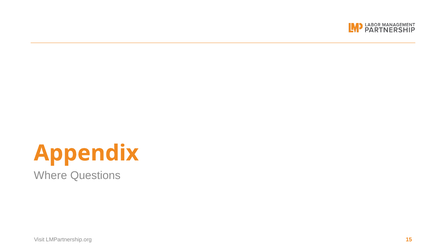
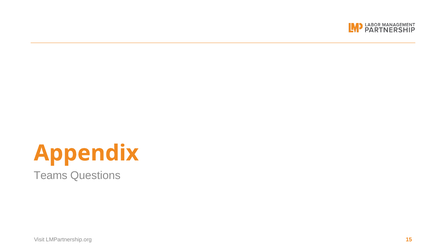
Where: Where -> Teams (51, 176)
